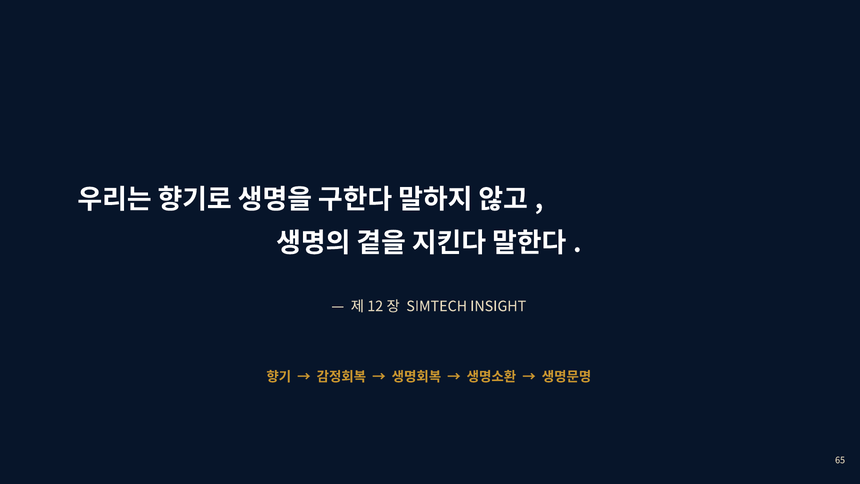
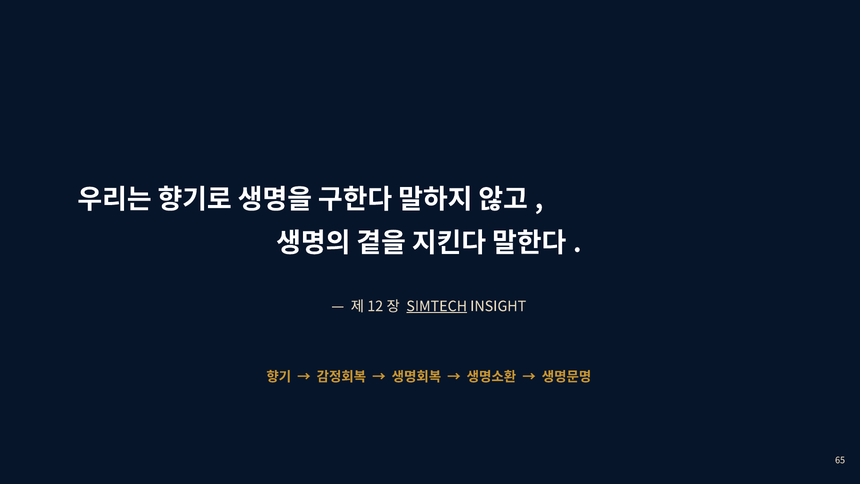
SIMTECH underline: none -> present (437, 306)
